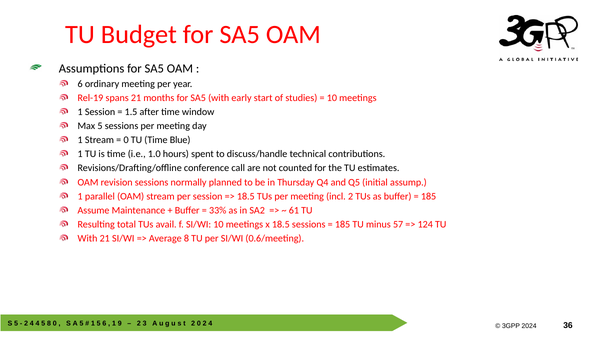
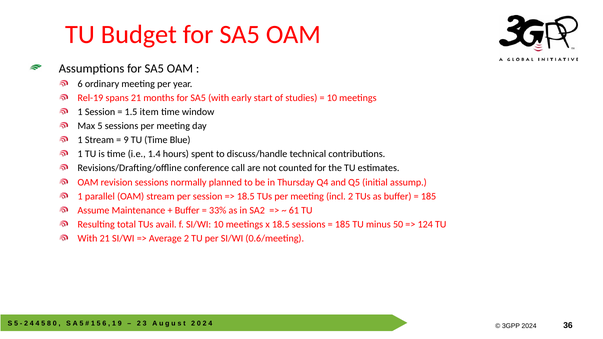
after: after -> item (149, 112)
0: 0 -> 9 (126, 140)
1.0: 1.0 -> 1.4 (154, 154)
57: 57 -> 50 (398, 225)
Average 8: 8 -> 2 (186, 239)
